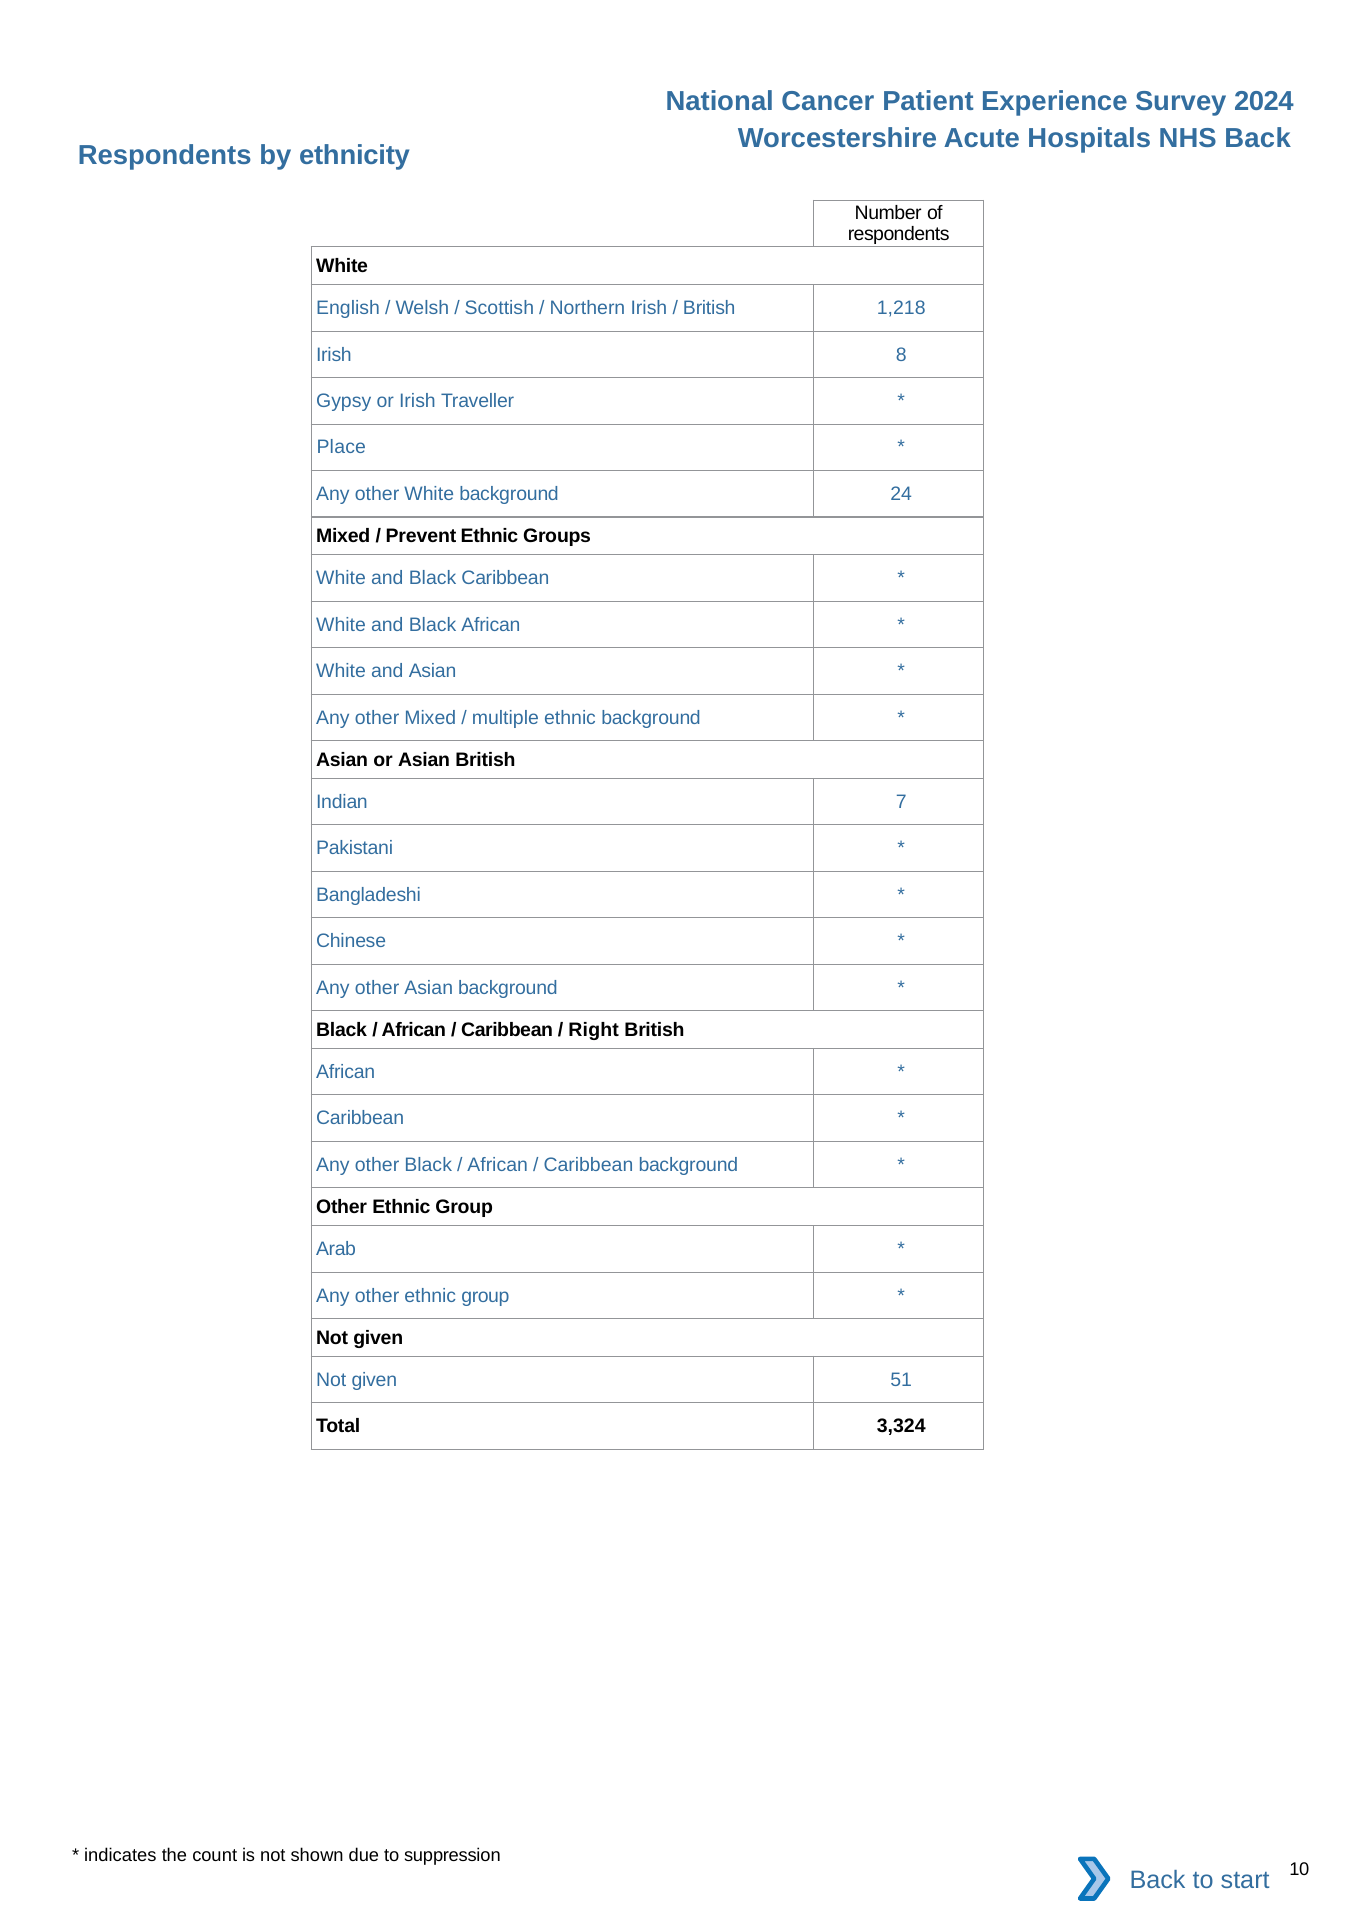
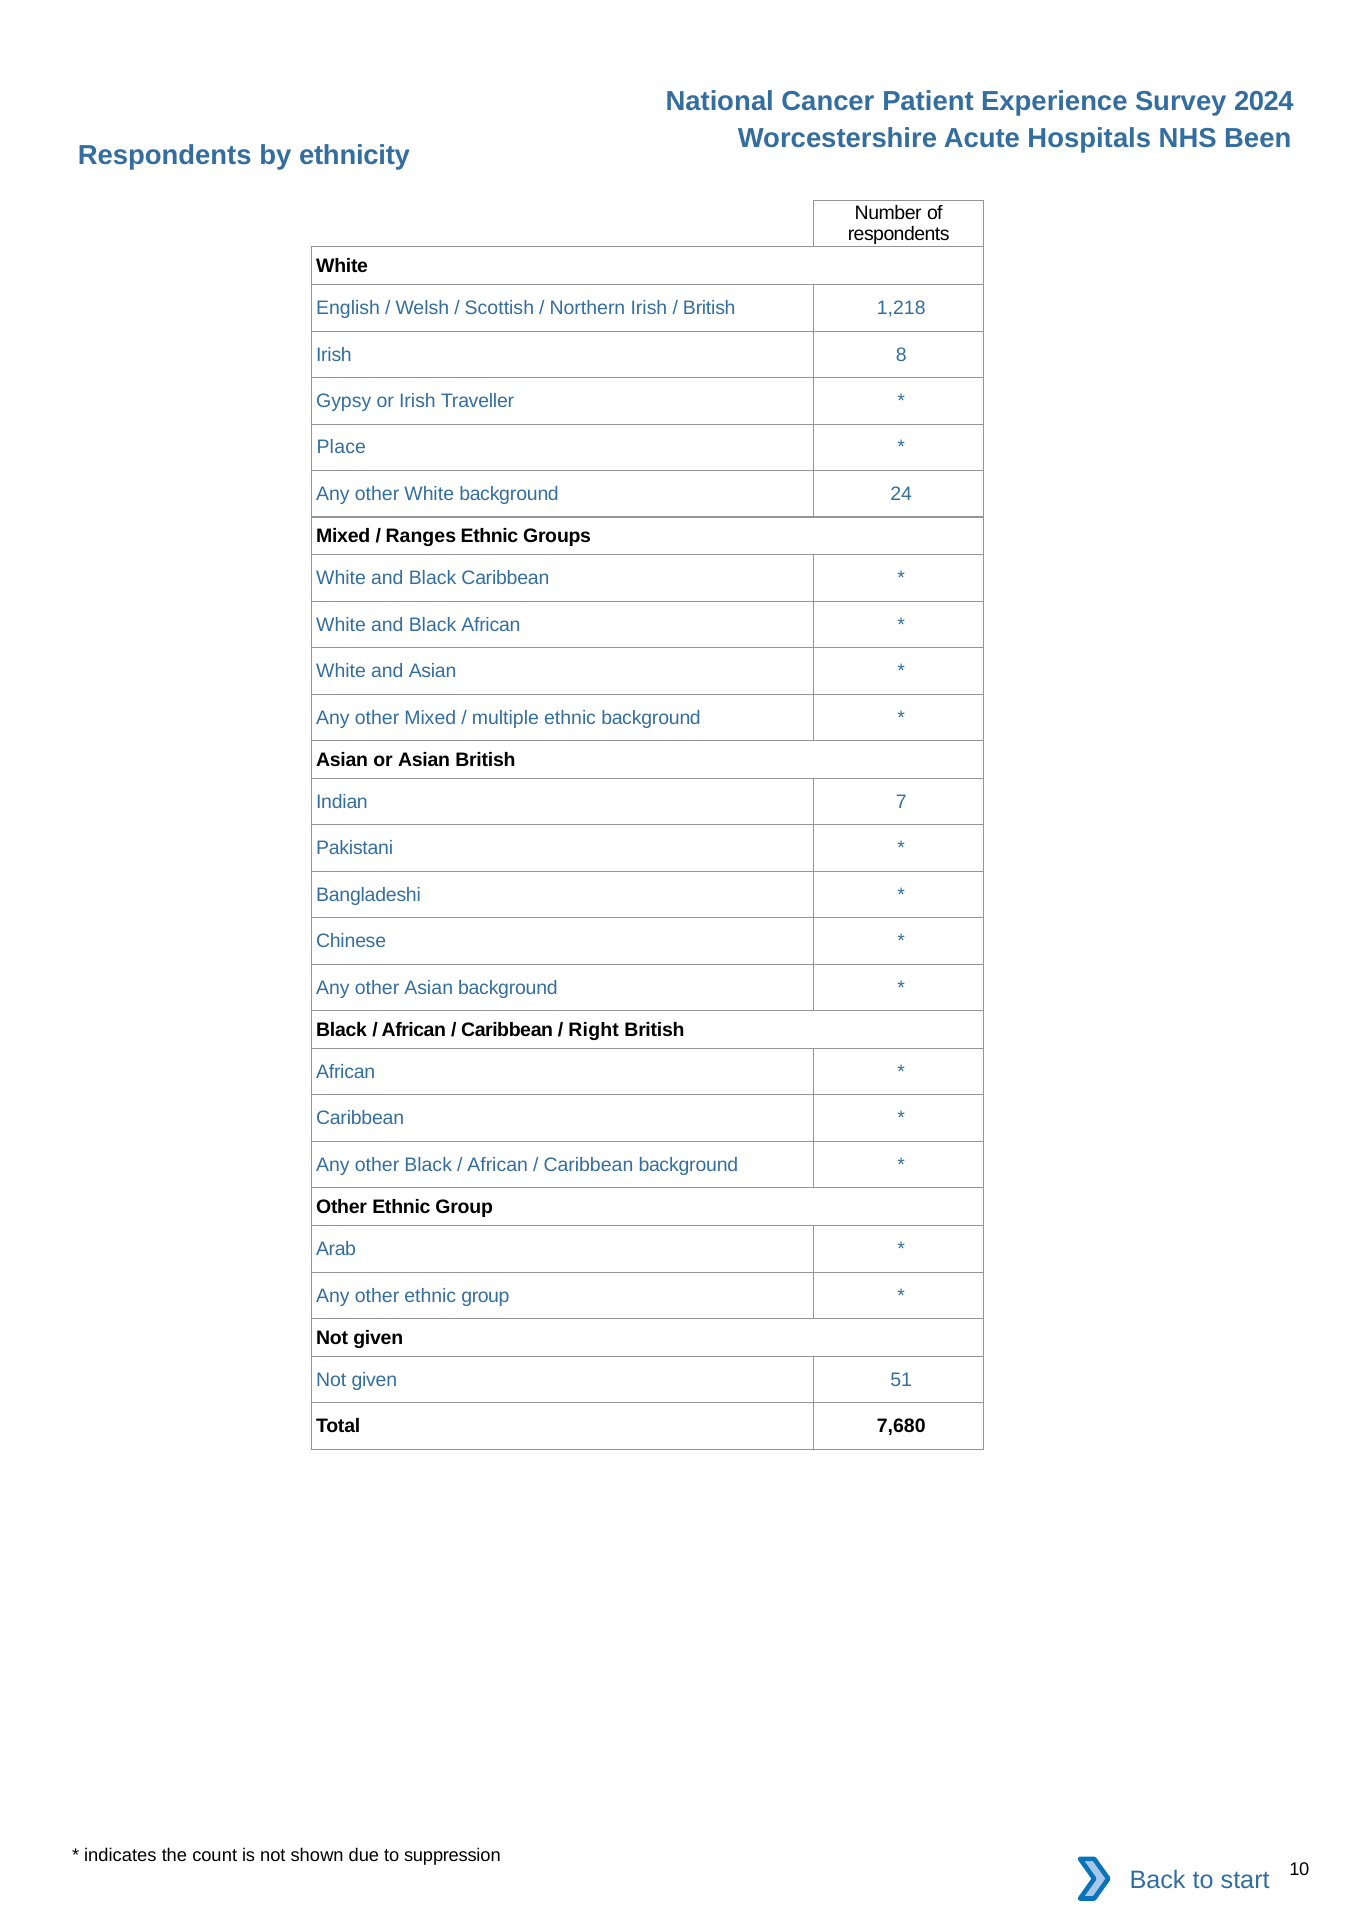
NHS Back: Back -> Been (1258, 139)
Prevent: Prevent -> Ranges (421, 536)
3,324: 3,324 -> 7,680 (901, 1427)
